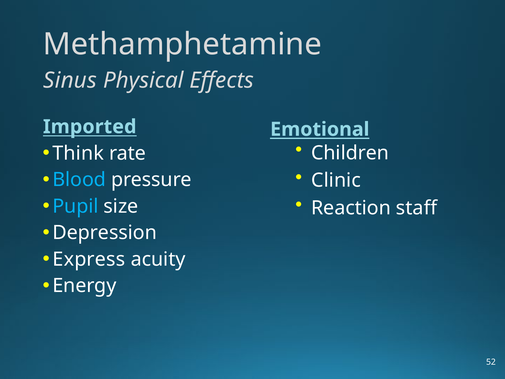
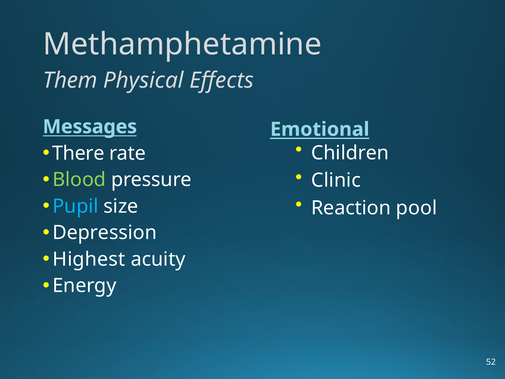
Sinus: Sinus -> Them (70, 80)
Imported: Imported -> Messages (90, 127)
Think: Think -> There (78, 153)
Blood colour: light blue -> light green (79, 180)
staff: staff -> pool (417, 208)
Express: Express -> Highest (89, 259)
